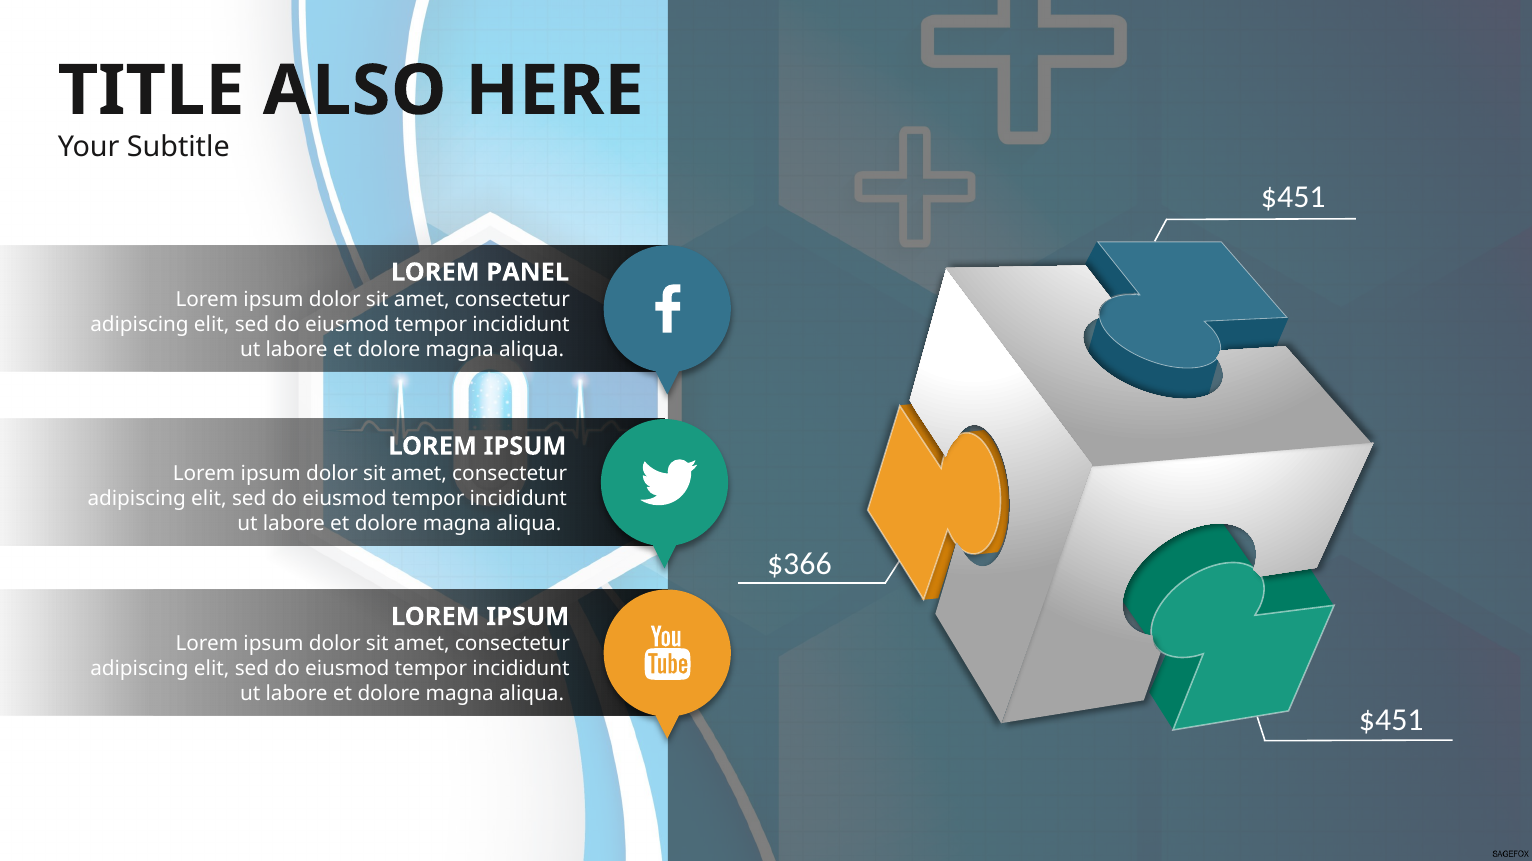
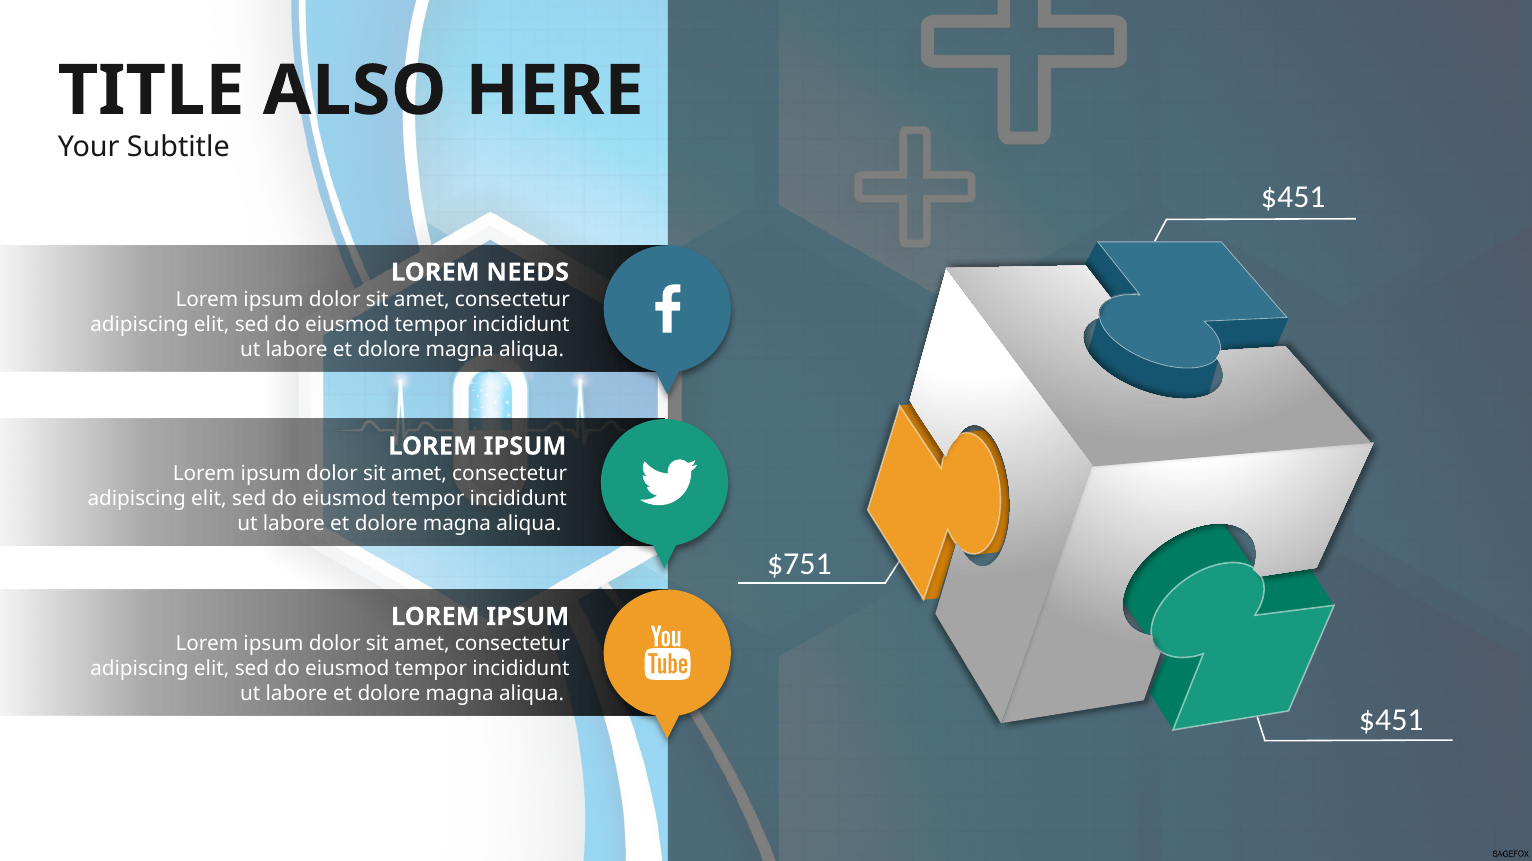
PANEL: PANEL -> NEEDS (528, 273)
$366: $366 -> $751 (799, 565)
